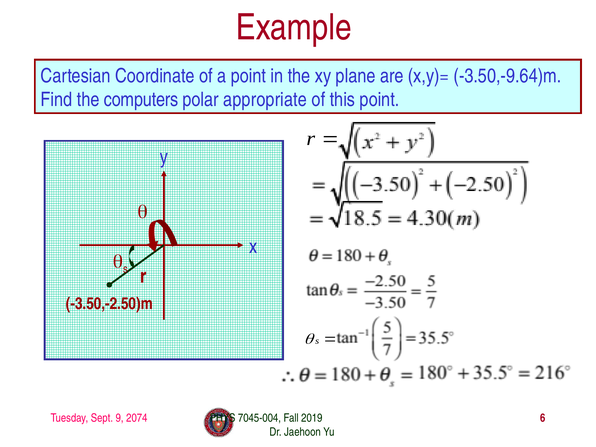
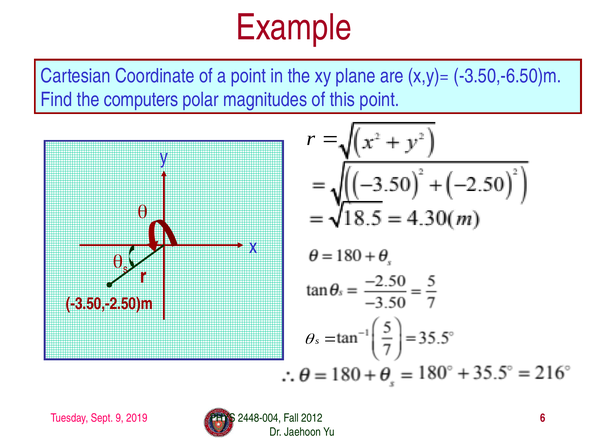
-3.50,-9.64)m: -3.50,-9.64)m -> -3.50,-6.50)m (507, 76)
appropriate: appropriate -> magnitudes (265, 100)
2074: 2074 -> 2019 (137, 418)
7045-004: 7045-004 -> 2448-004 (259, 418)
2019: 2019 -> 2012 (312, 418)
